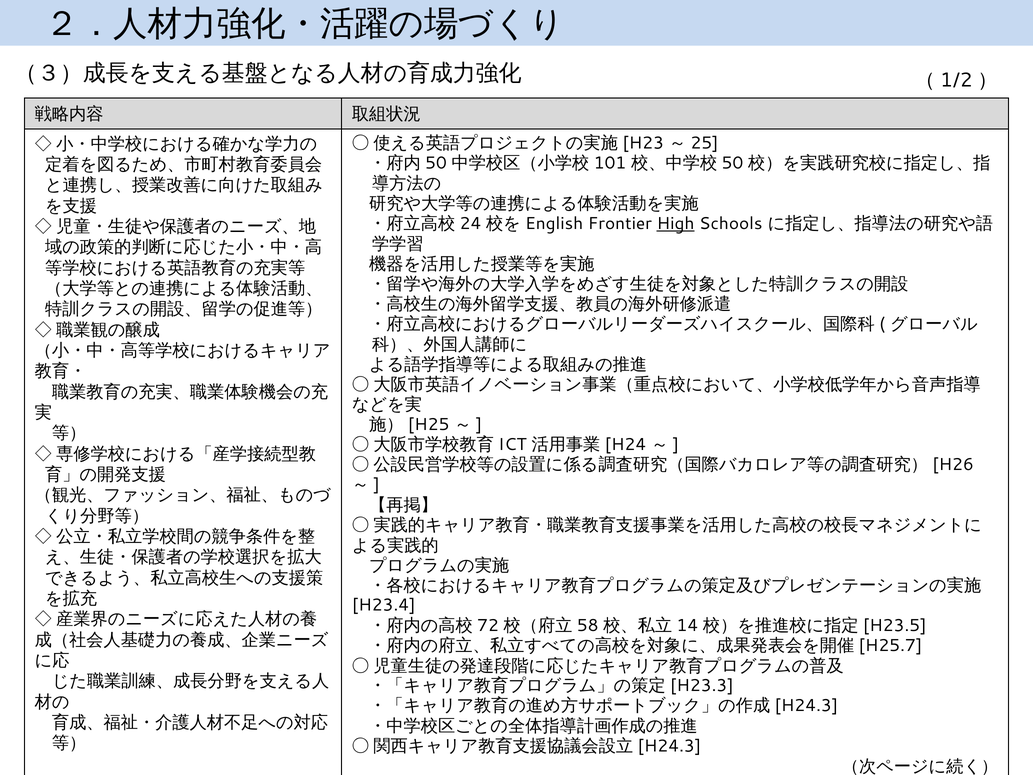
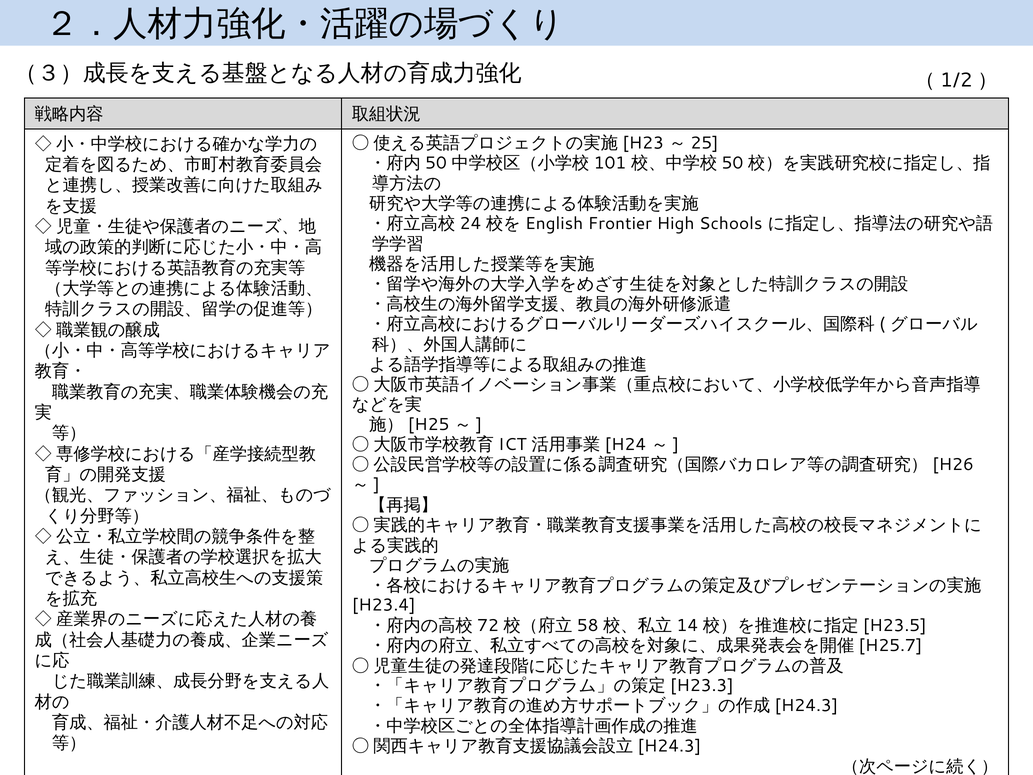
High underline: present -> none (676, 223)
